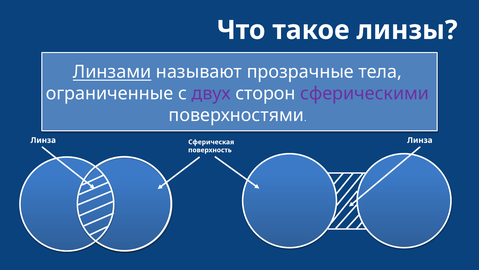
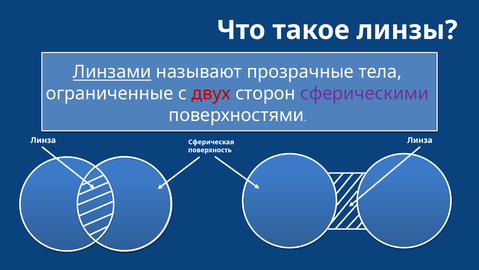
двух colour: purple -> red (211, 93)
